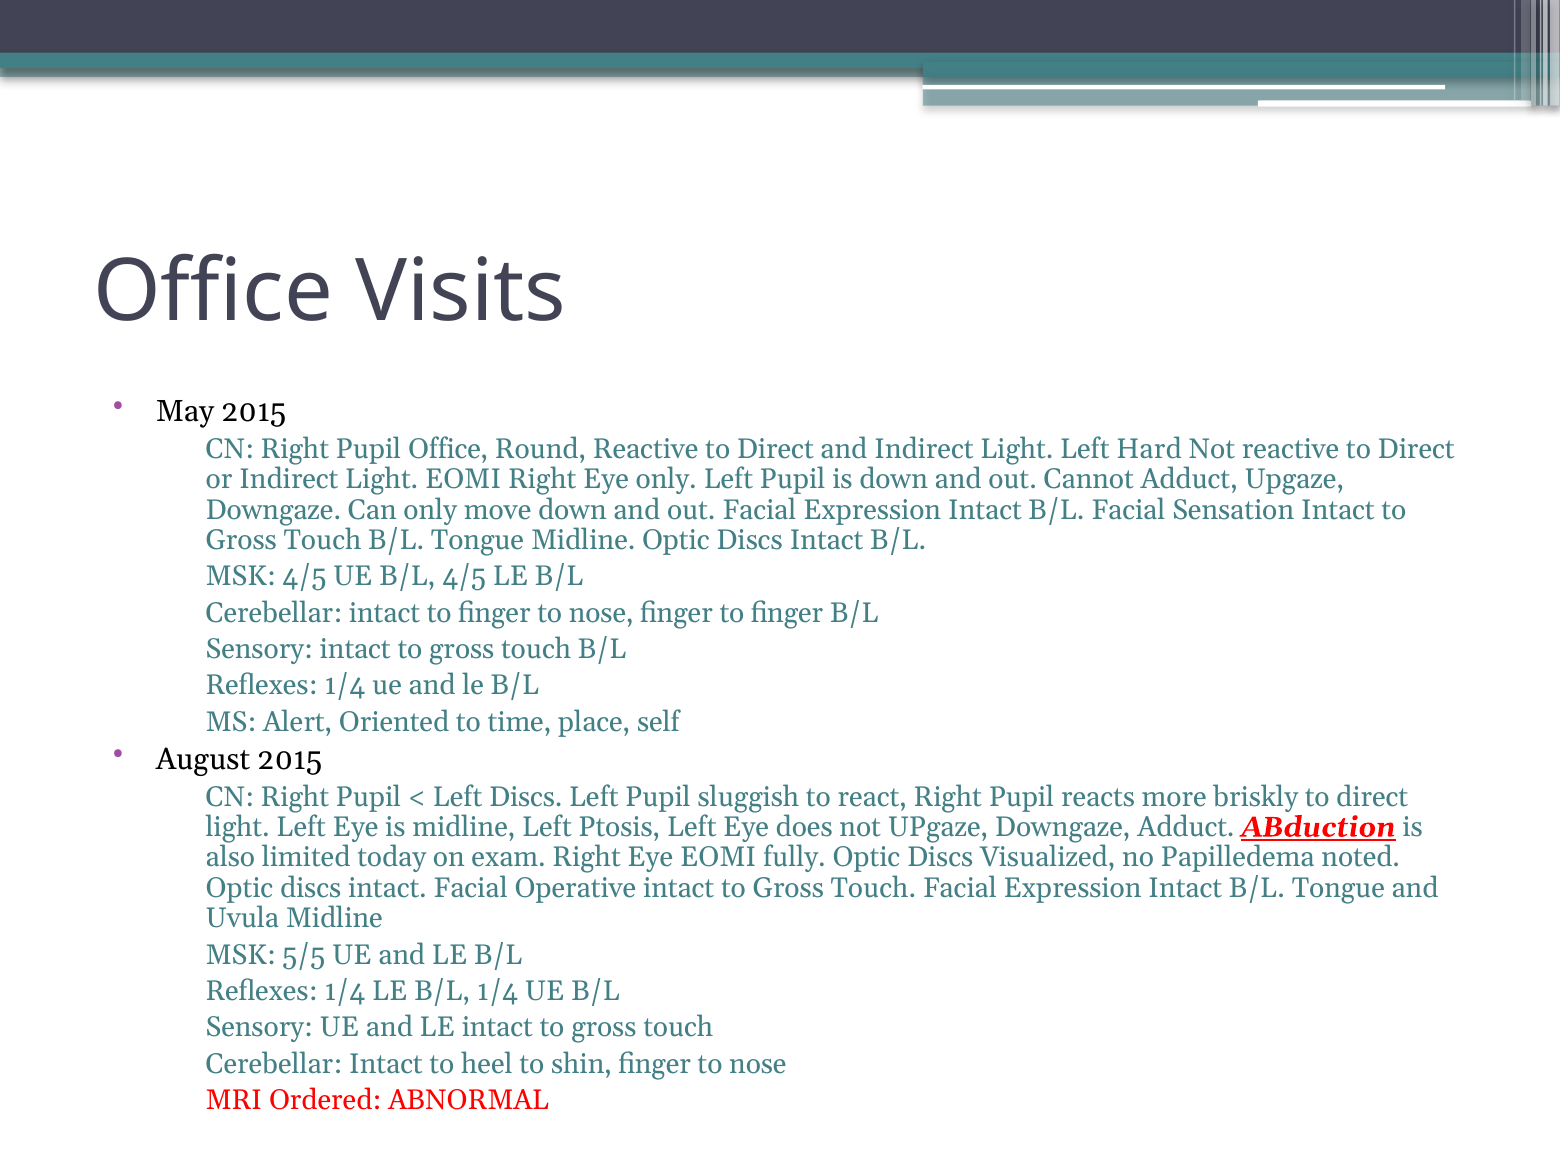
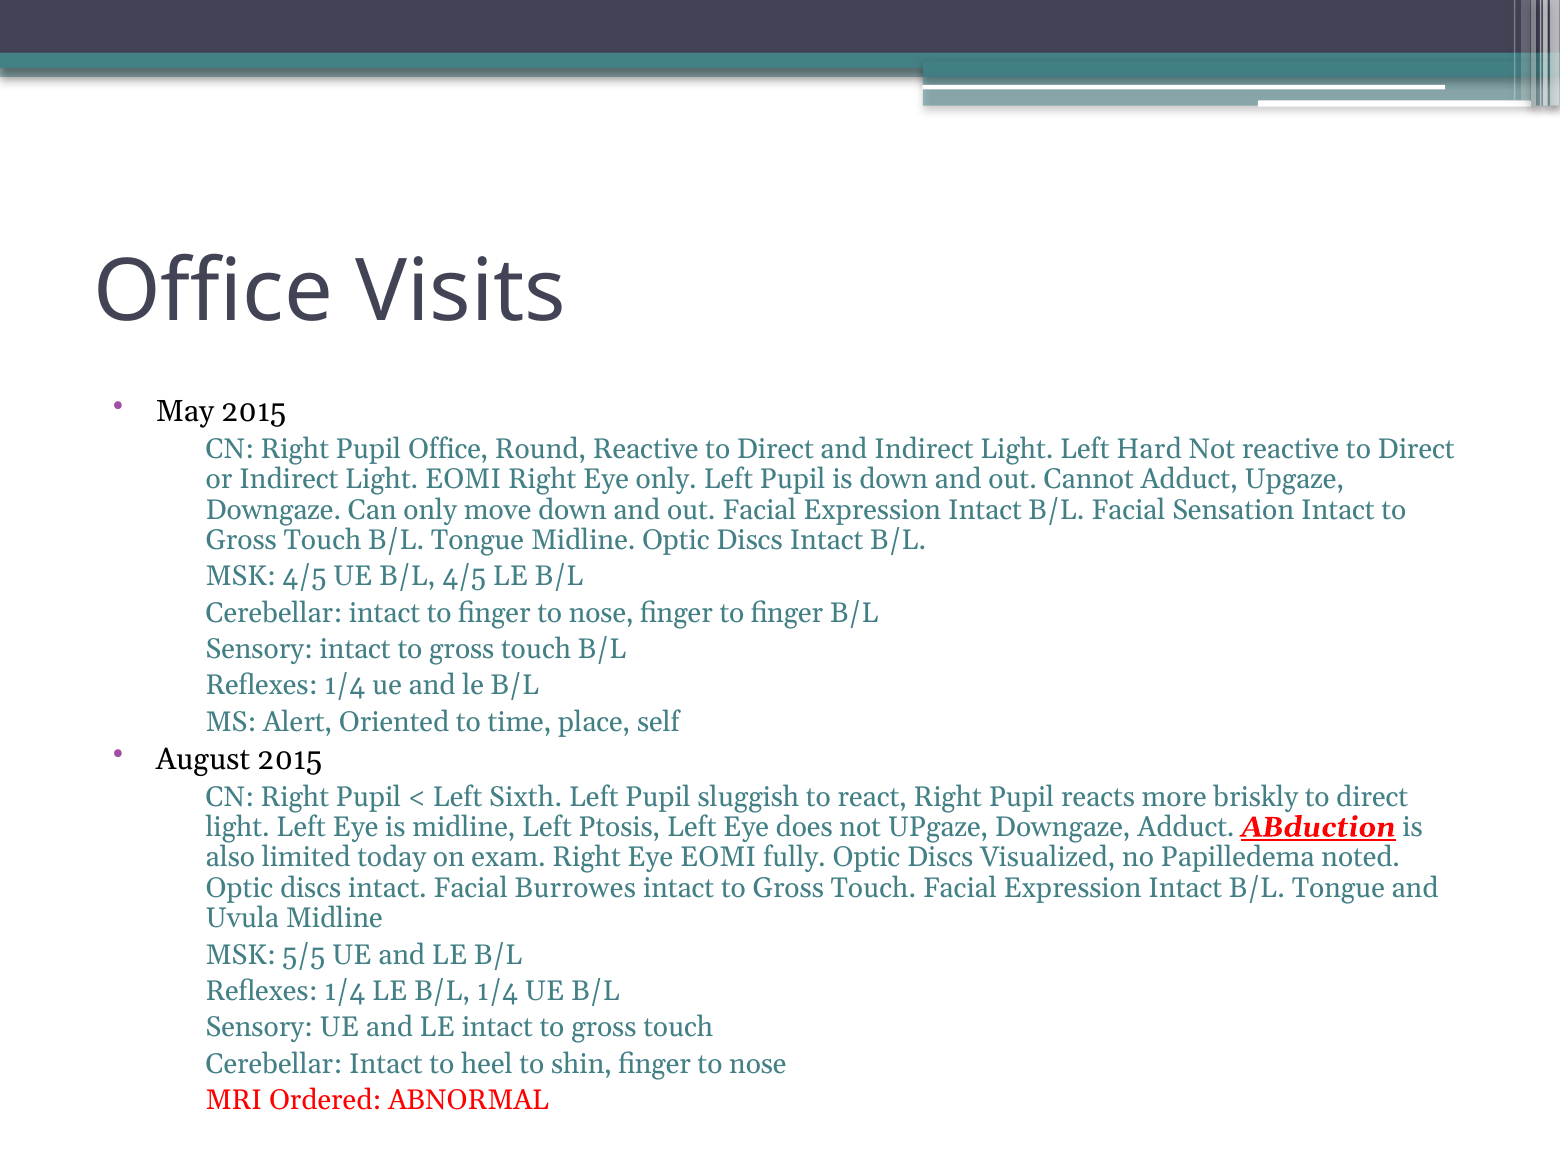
Left Discs: Discs -> Sixth (526, 797)
Operative: Operative -> Burrowes (575, 888)
